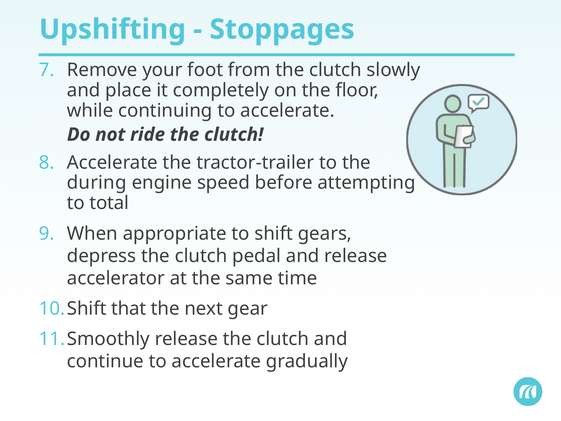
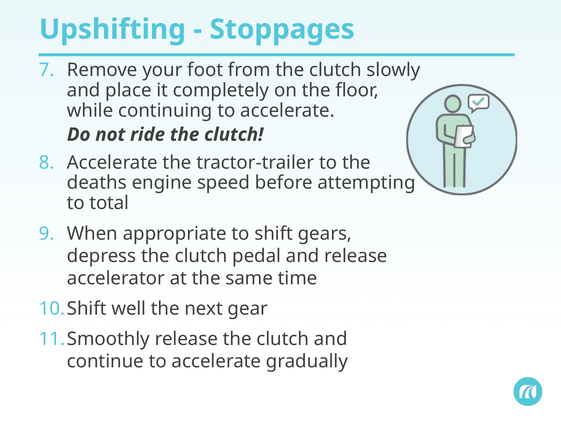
during: during -> deaths (97, 183)
that: that -> well (129, 309)
